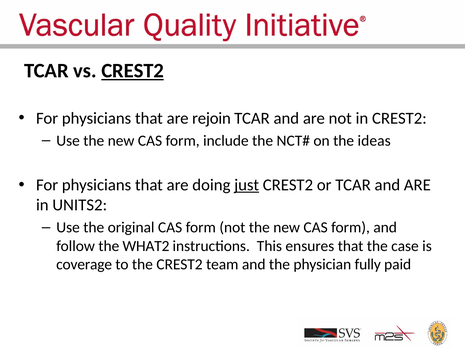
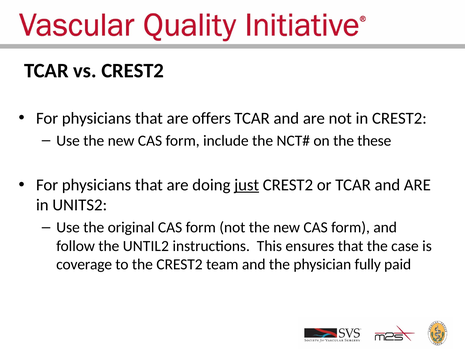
CREST2 underline: present -> none (133, 71)
rejoin: rejoin -> offers (211, 118)
ideas: ideas -> these (374, 141)
WHAT2: WHAT2 -> UNTIL2 (146, 246)
